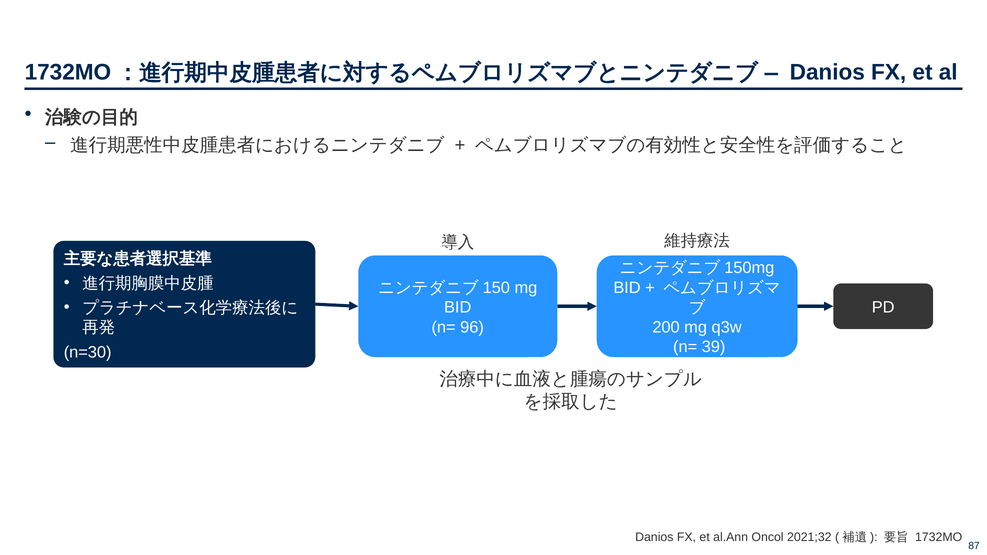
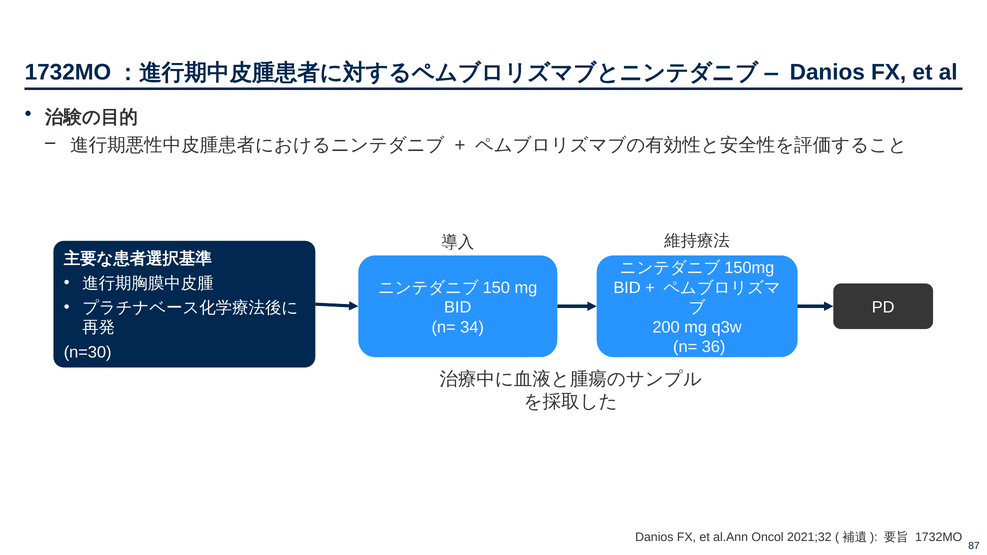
96: 96 -> 34 (472, 327)
39: 39 -> 36 (714, 347)
